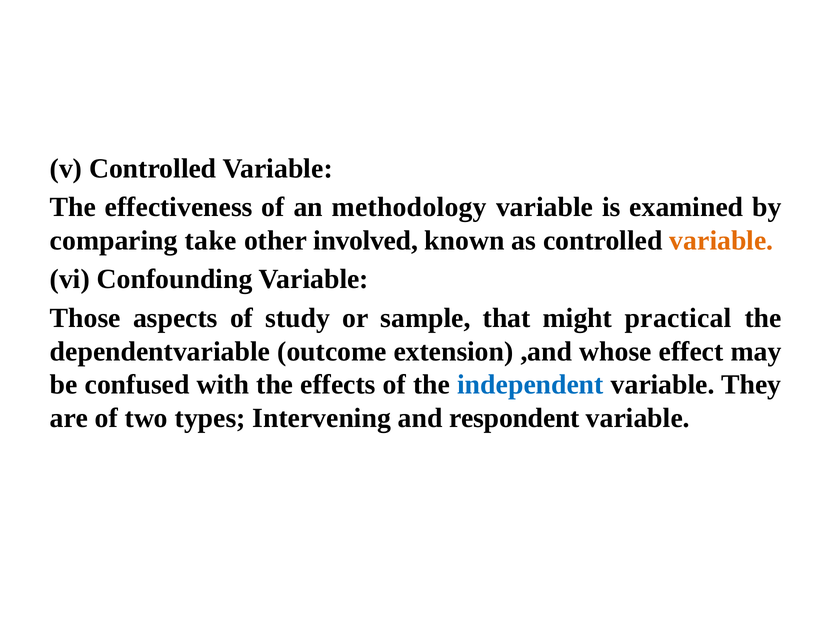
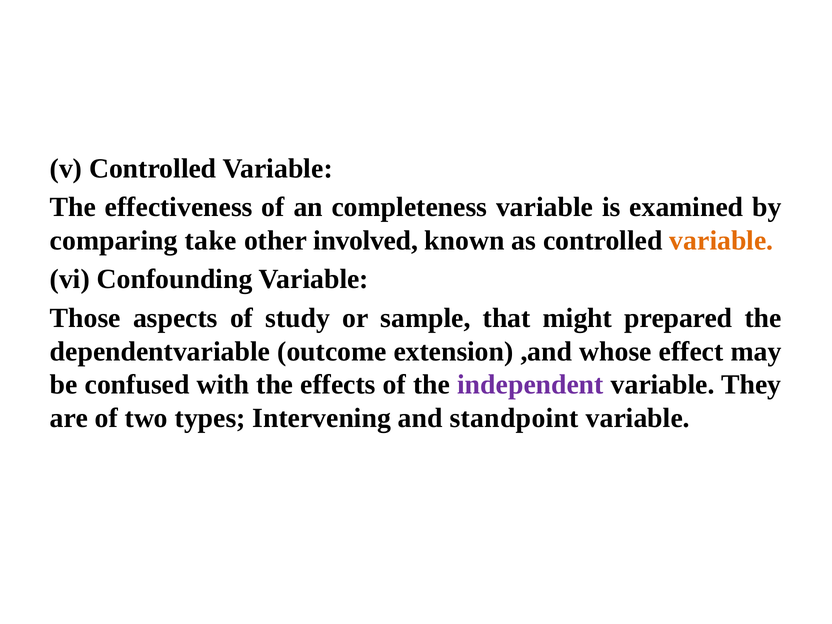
methodology: methodology -> completeness (409, 207)
practical: practical -> prepared (678, 318)
independent colour: blue -> purple (530, 385)
respondent: respondent -> standpoint (514, 418)
